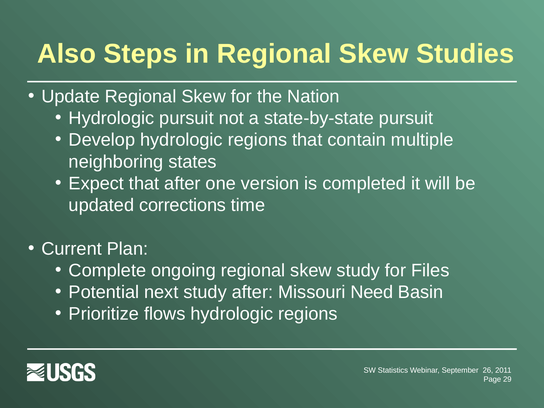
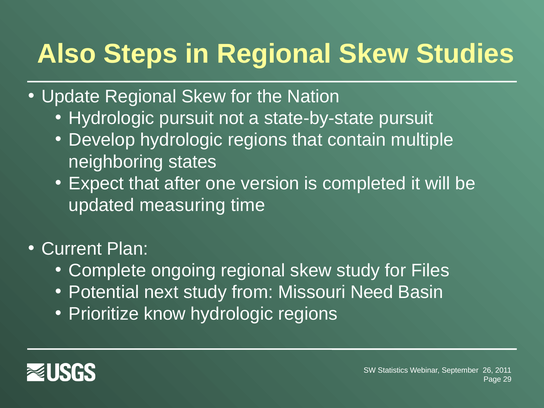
corrections: corrections -> measuring (182, 205)
study after: after -> from (252, 292)
flows: flows -> know (165, 314)
